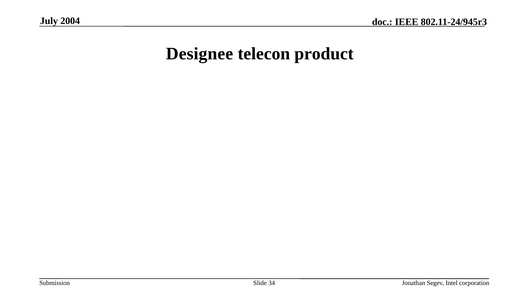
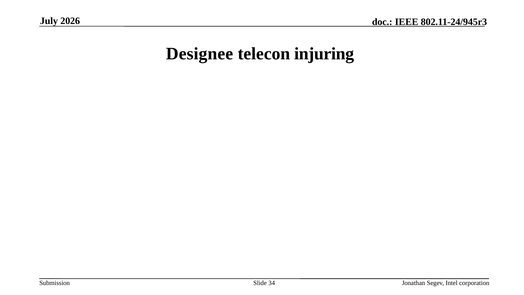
2004: 2004 -> 2026 (70, 21)
product: product -> injuring (324, 54)
